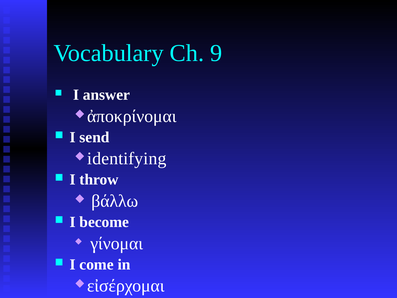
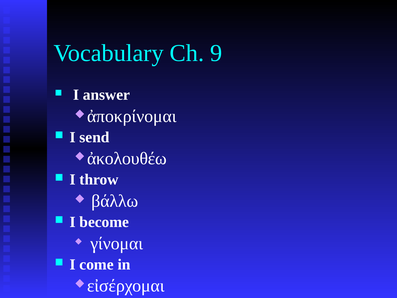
identifying: identifying -> ἀκολουθέω (127, 158)
